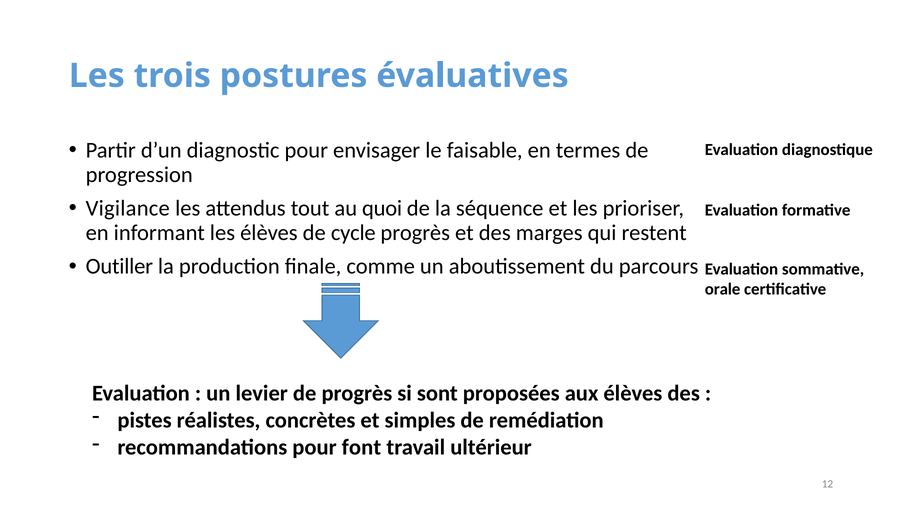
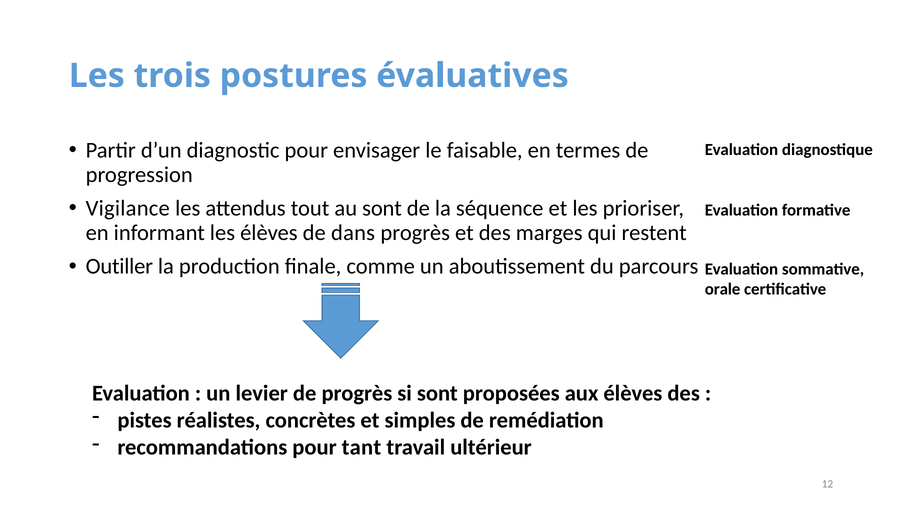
au quoi: quoi -> sont (382, 209)
cycle: cycle -> dans (353, 233)
font: font -> tant (361, 448)
